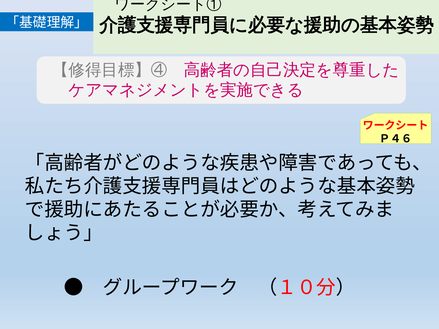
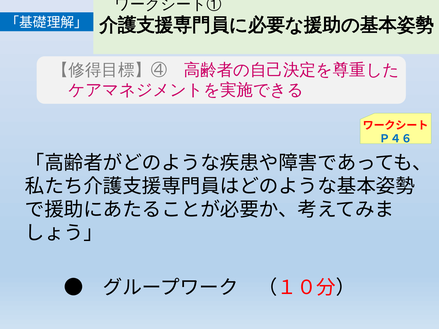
Ｐ４６ colour: black -> blue (396, 139)
